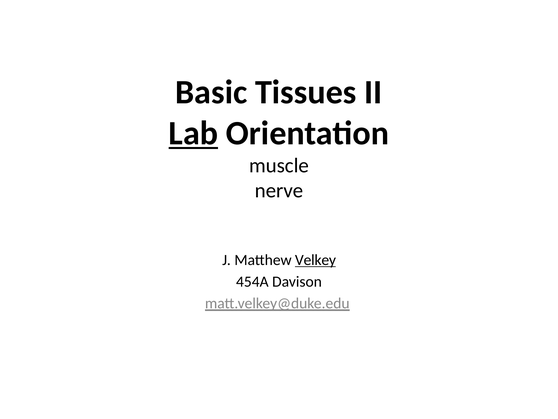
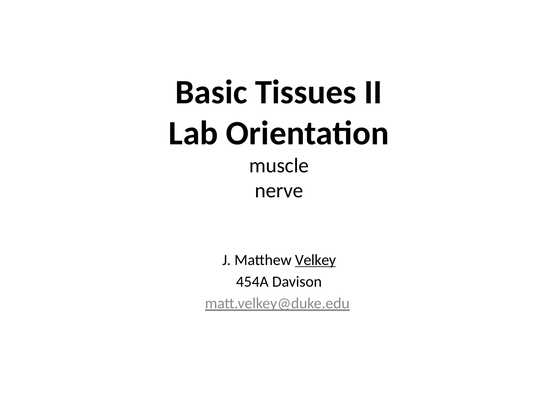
Lab underline: present -> none (193, 133)
